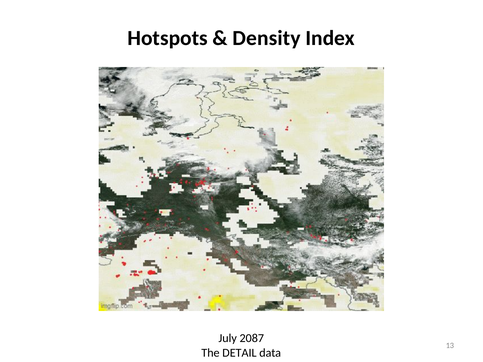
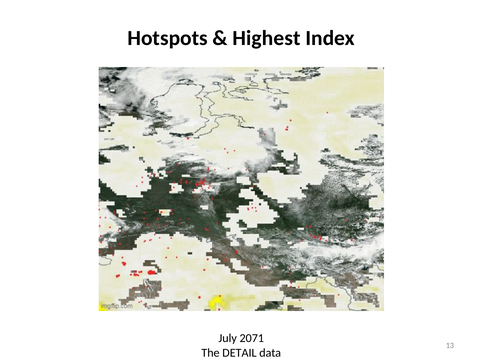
Density: Density -> Highest (267, 38)
2087: 2087 -> 2071 (252, 339)
